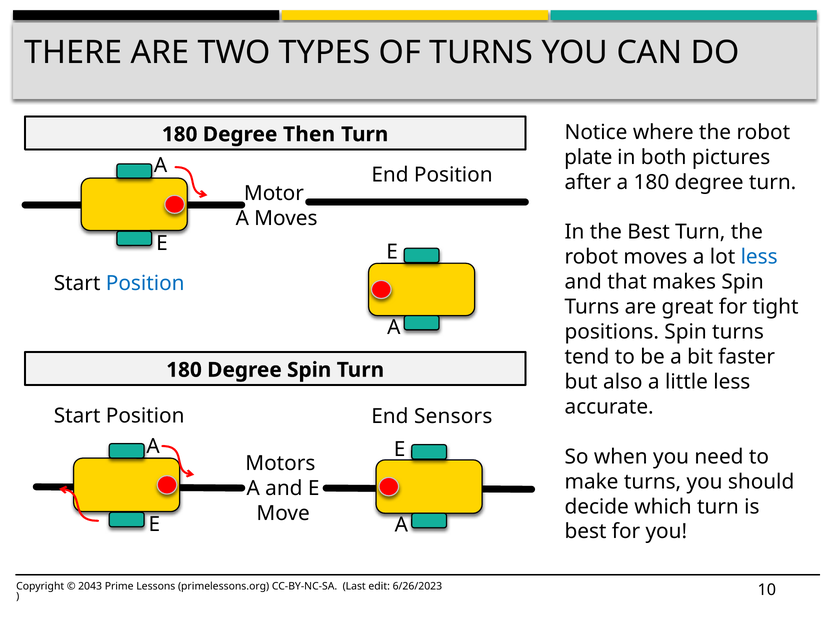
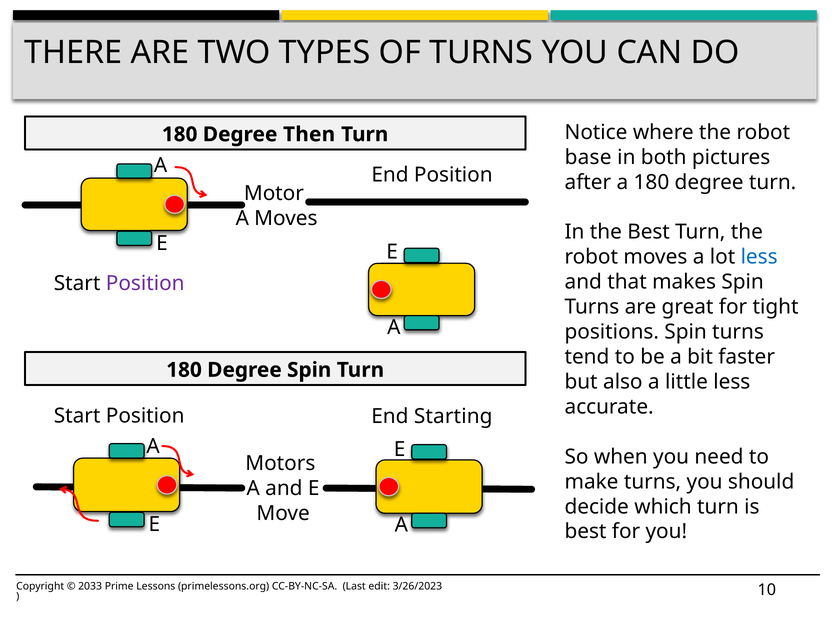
plate: plate -> base (588, 157)
Position colour: blue -> purple (145, 284)
Sensors: Sensors -> Starting (453, 416)
2043: 2043 -> 2033 (90, 586)
6/26/2023: 6/26/2023 -> 3/26/2023 (417, 586)
